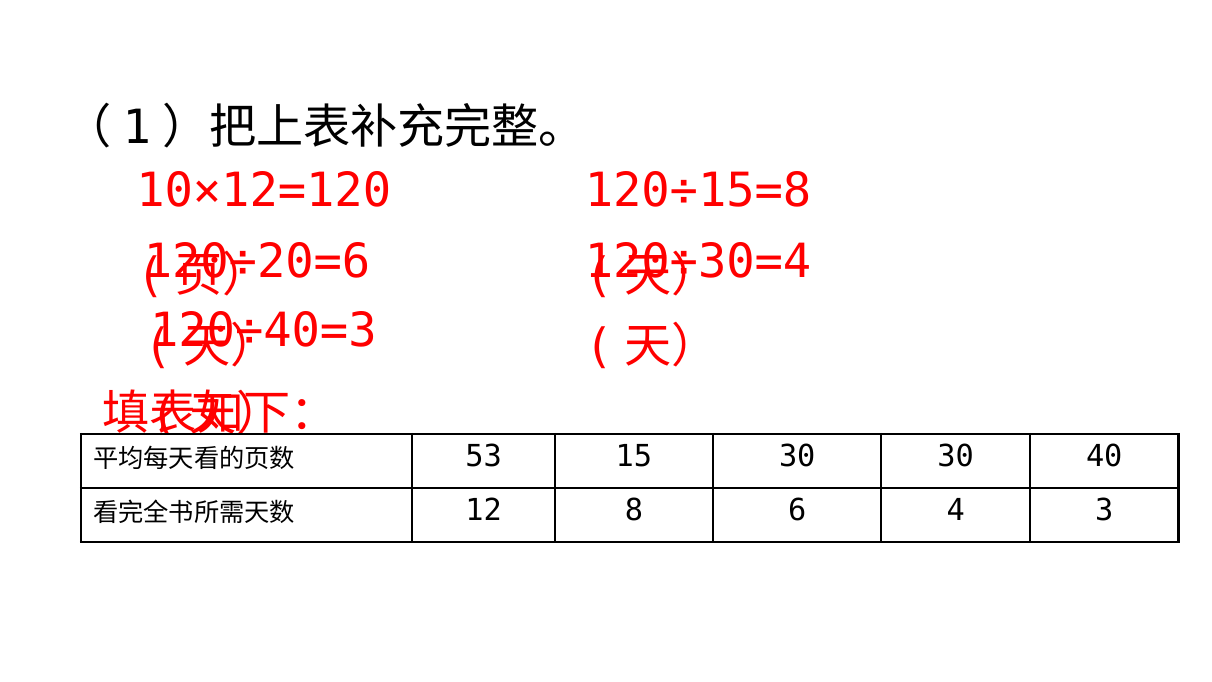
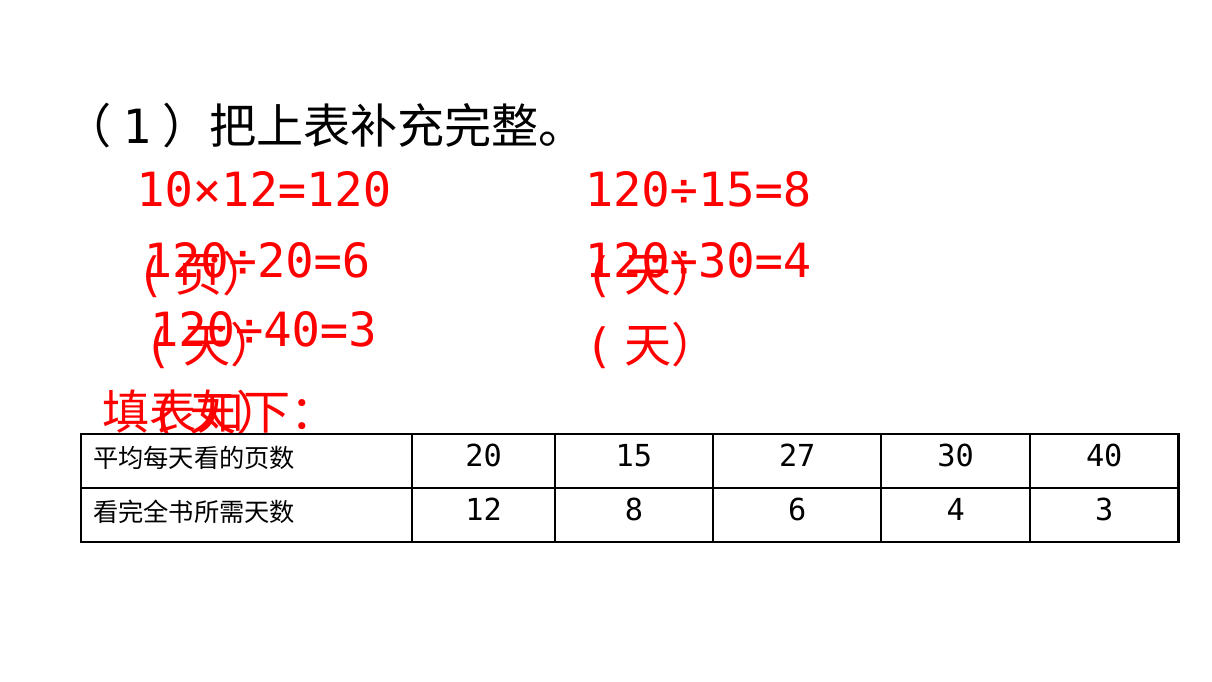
53: 53 -> 20 (484, 457)
15 30: 30 -> 27 (797, 457)
